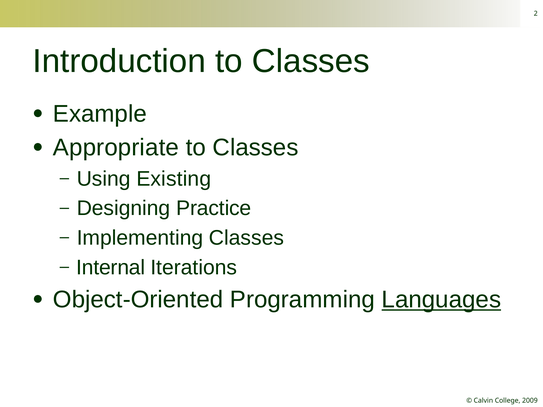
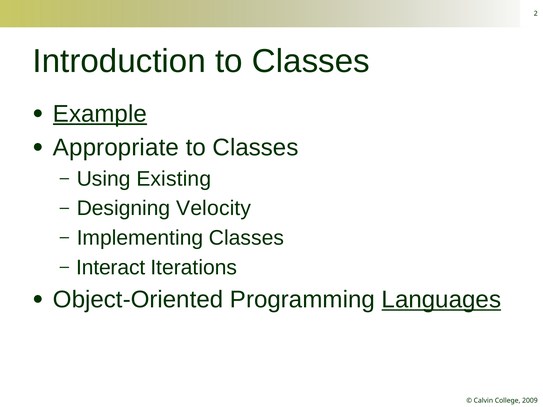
Example underline: none -> present (100, 114)
Practice: Practice -> Velocity (214, 208)
Internal: Internal -> Interact (111, 268)
